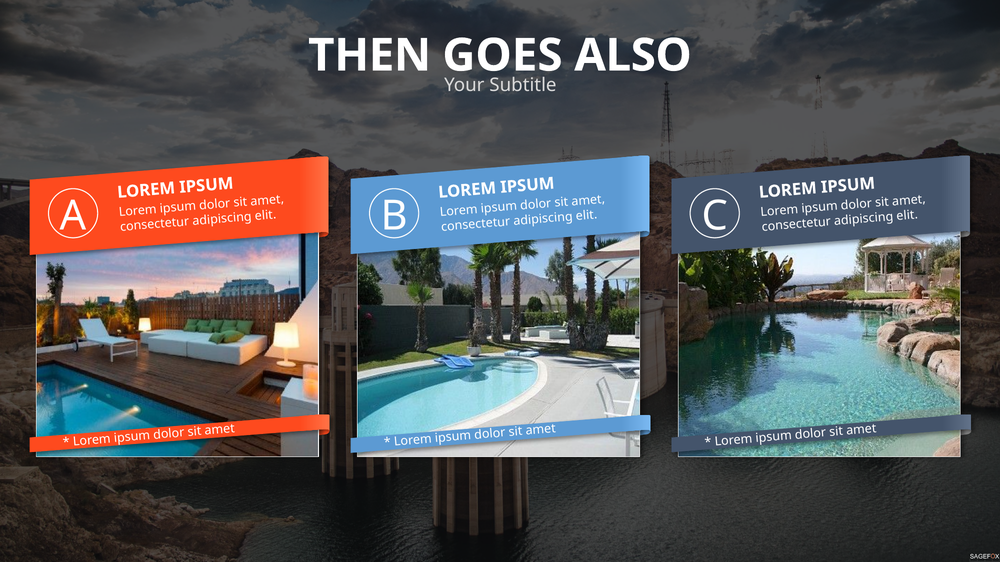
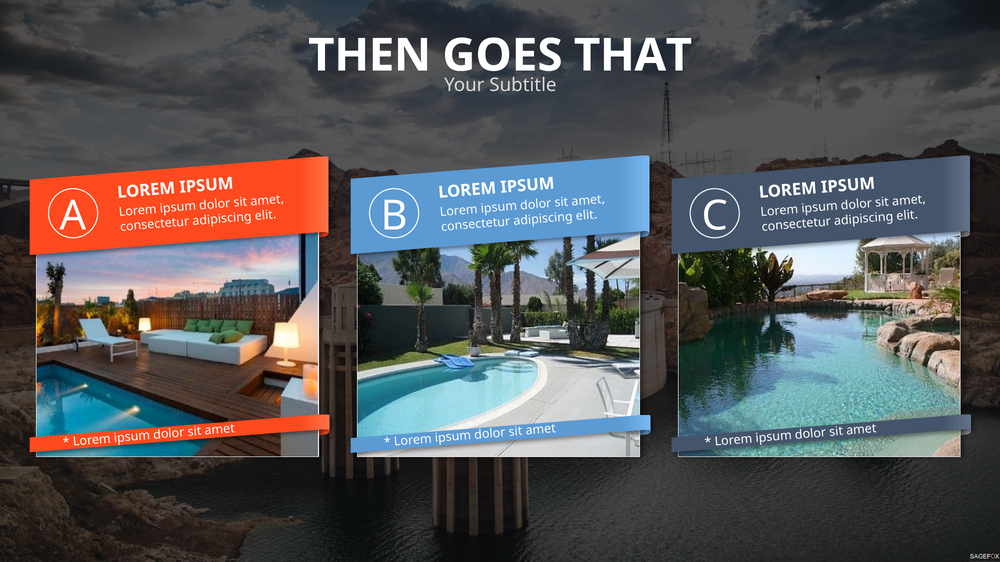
ALSO: ALSO -> THAT (633, 56)
